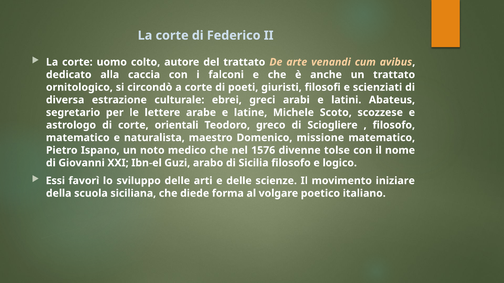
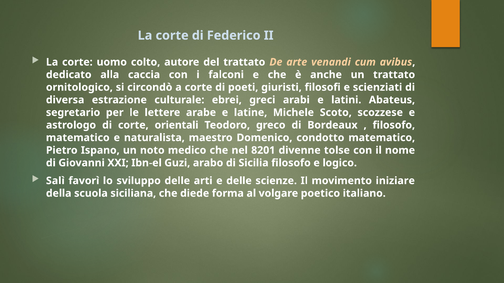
Sciogliere: Sciogliere -> Bordeaux (332, 125)
missione: missione -> condotto (320, 138)
1576: 1576 -> 8201 (263, 151)
Essi: Essi -> Salì (55, 181)
